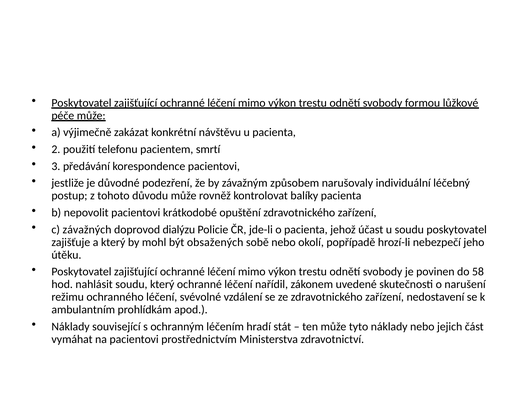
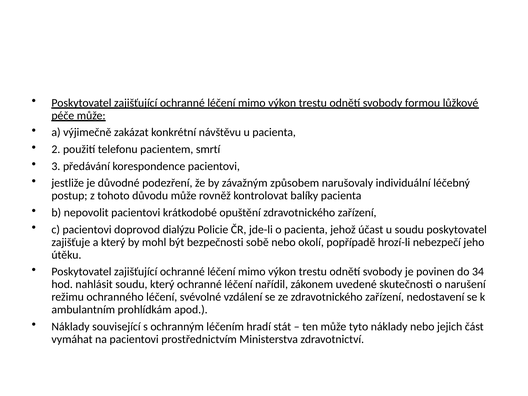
c závažných: závažných -> pacientovi (87, 229)
obsažených: obsažených -> bezpečnosti (215, 242)
58: 58 -> 34 (478, 272)
